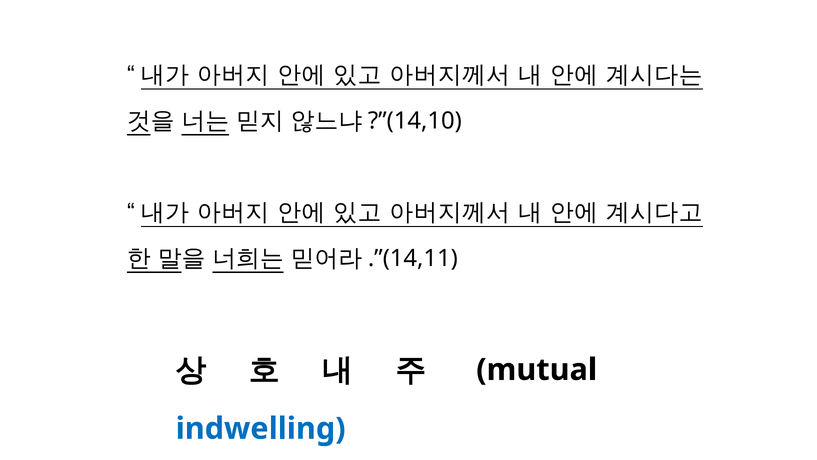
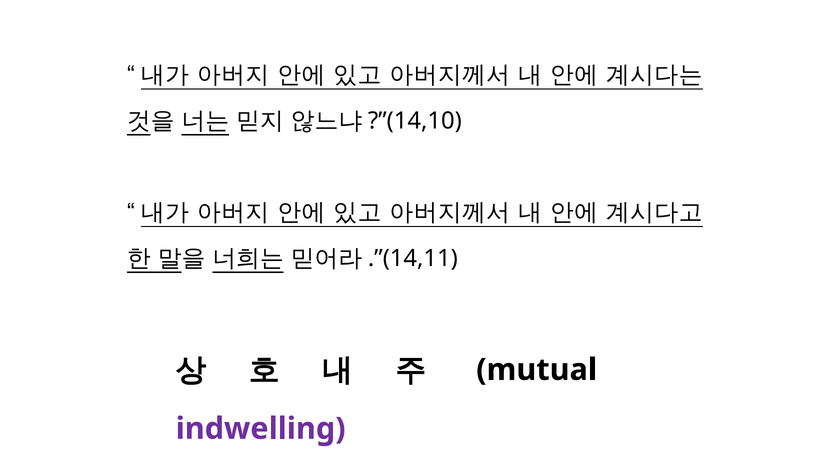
indwelling colour: blue -> purple (261, 428)
